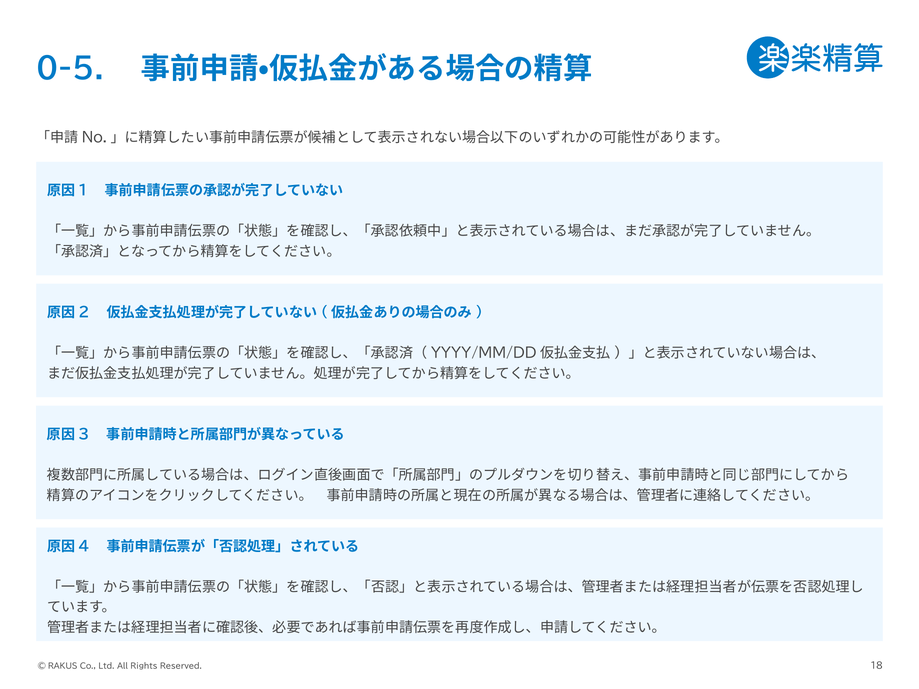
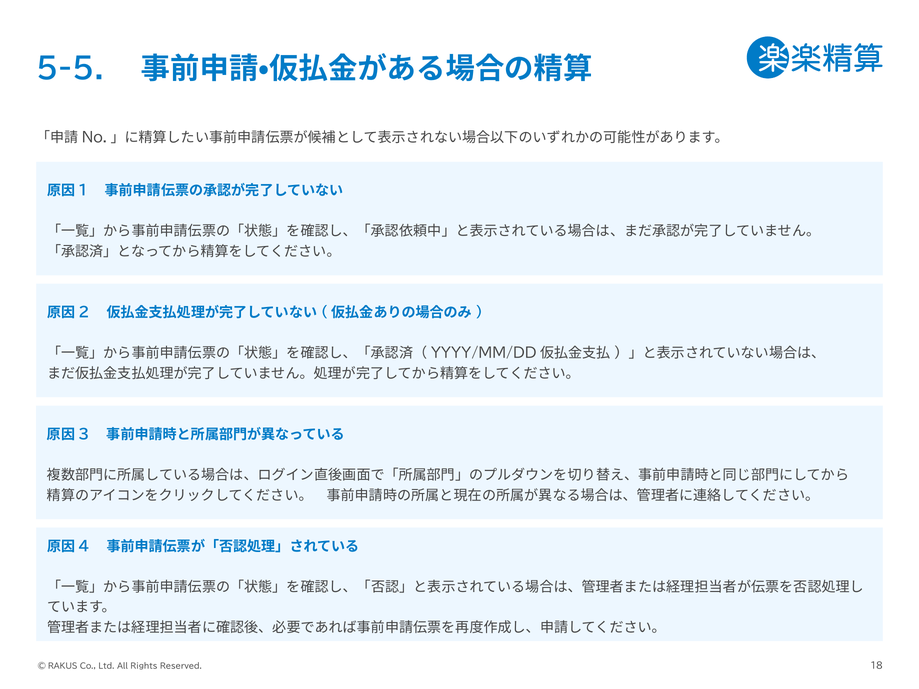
0-5: 0-5 -> 5-5 (70, 69)
